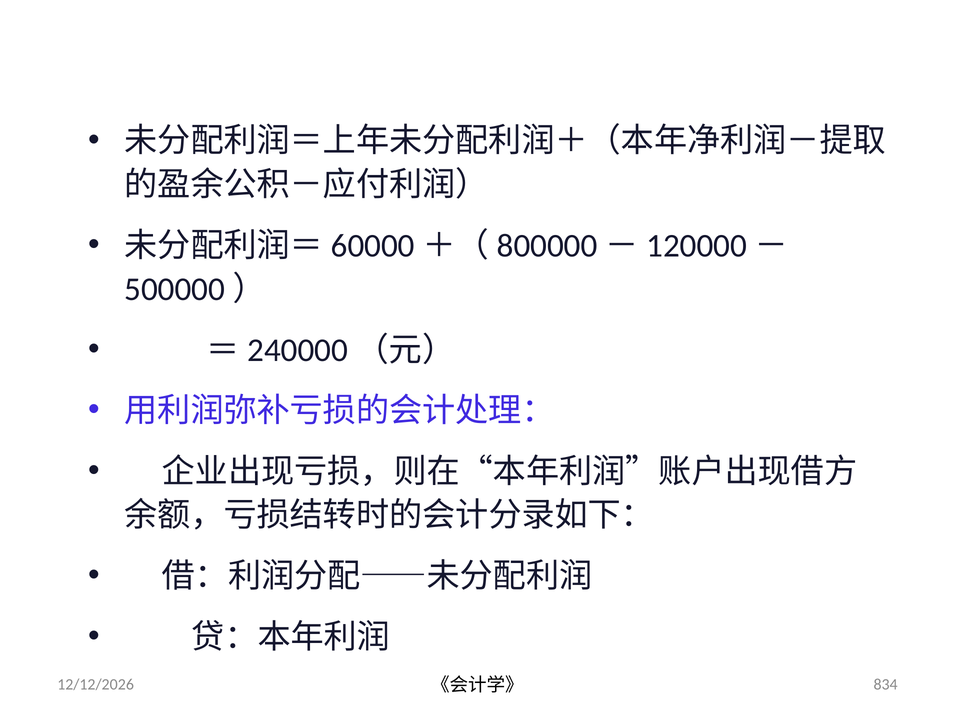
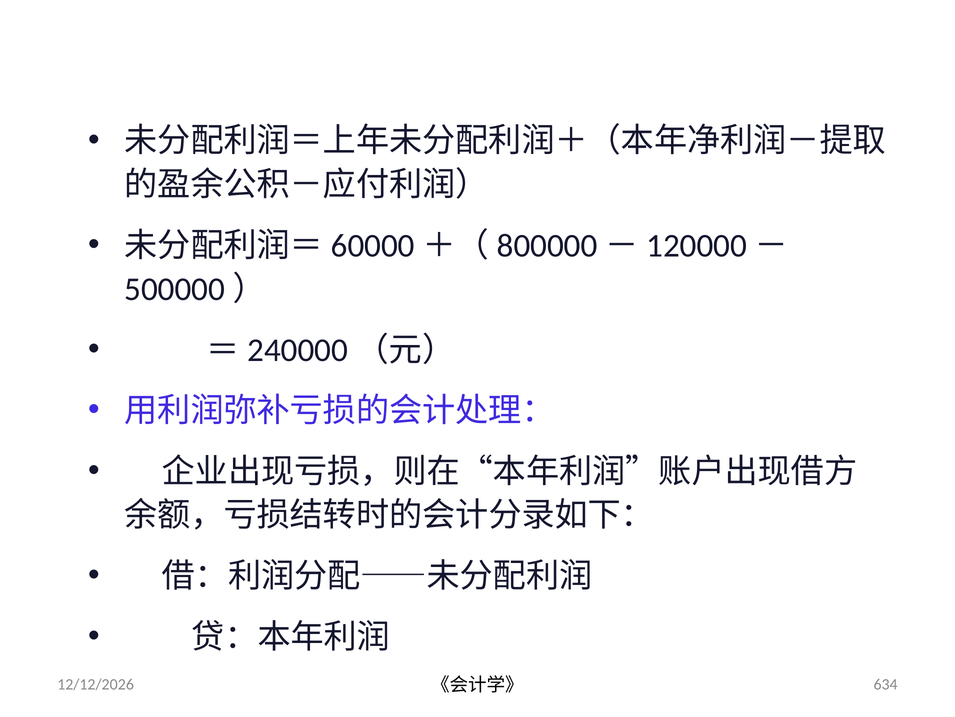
834: 834 -> 634 (886, 684)
